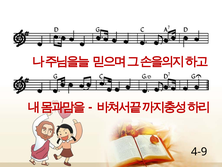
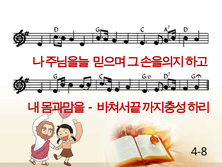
4-9: 4-9 -> 4-8 (199, 151)
